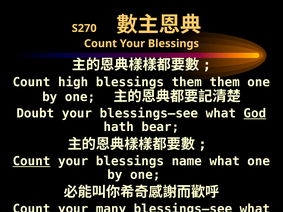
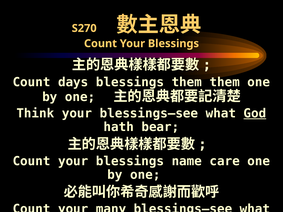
high: high -> days (73, 82)
Doubt: Doubt -> Think (35, 114)
Count underline: present -> none (32, 161)
name what: what -> care (225, 161)
